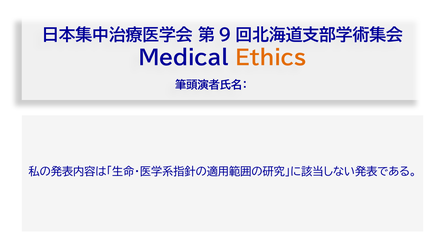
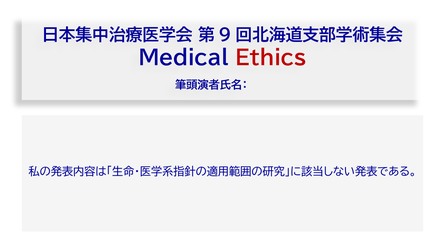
Ethics colour: orange -> red (271, 58)
